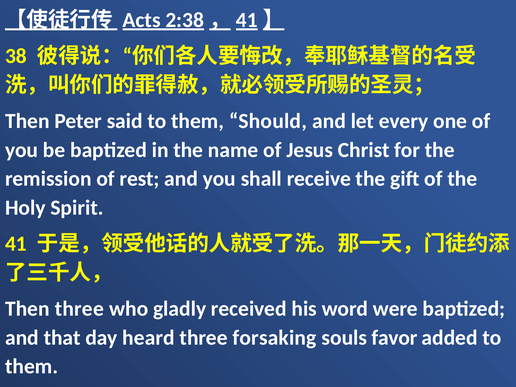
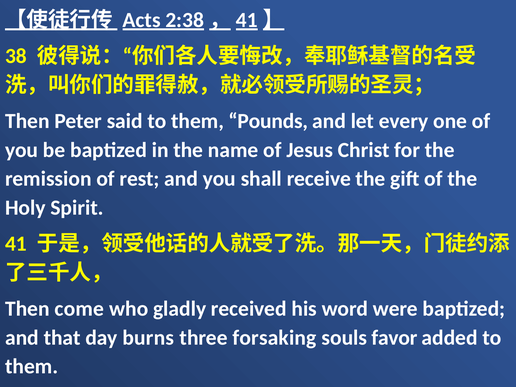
Should: Should -> Pounds (268, 121)
Then three: three -> come (79, 309)
heard: heard -> burns (148, 338)
